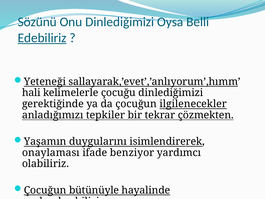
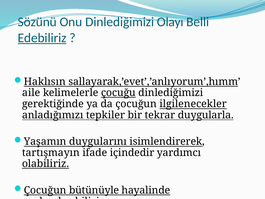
Oysa: Oysa -> Olayı (170, 22)
Yeteneği: Yeteneği -> Haklısın (45, 82)
hali: hali -> aile (31, 93)
çocuğu underline: none -> present (118, 93)
çözmekten: çözmekten -> duygularla (206, 115)
onaylaması: onaylaması -> tartışmayın (51, 152)
benziyor: benziyor -> içindedir (132, 152)
olabiliriz underline: none -> present (45, 164)
